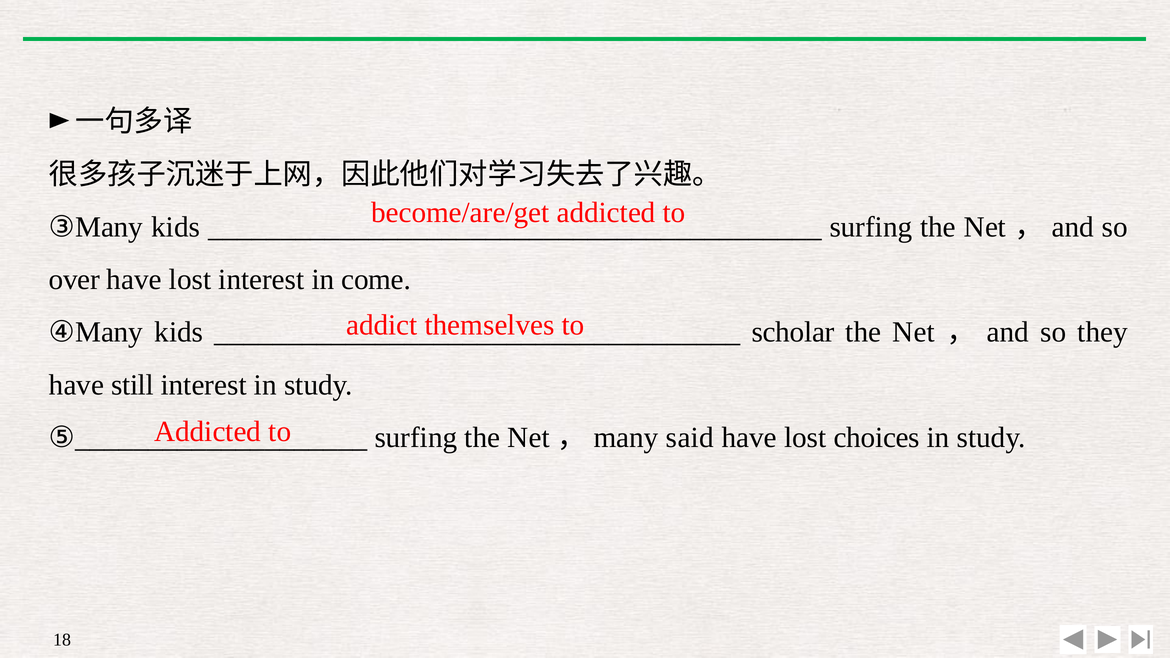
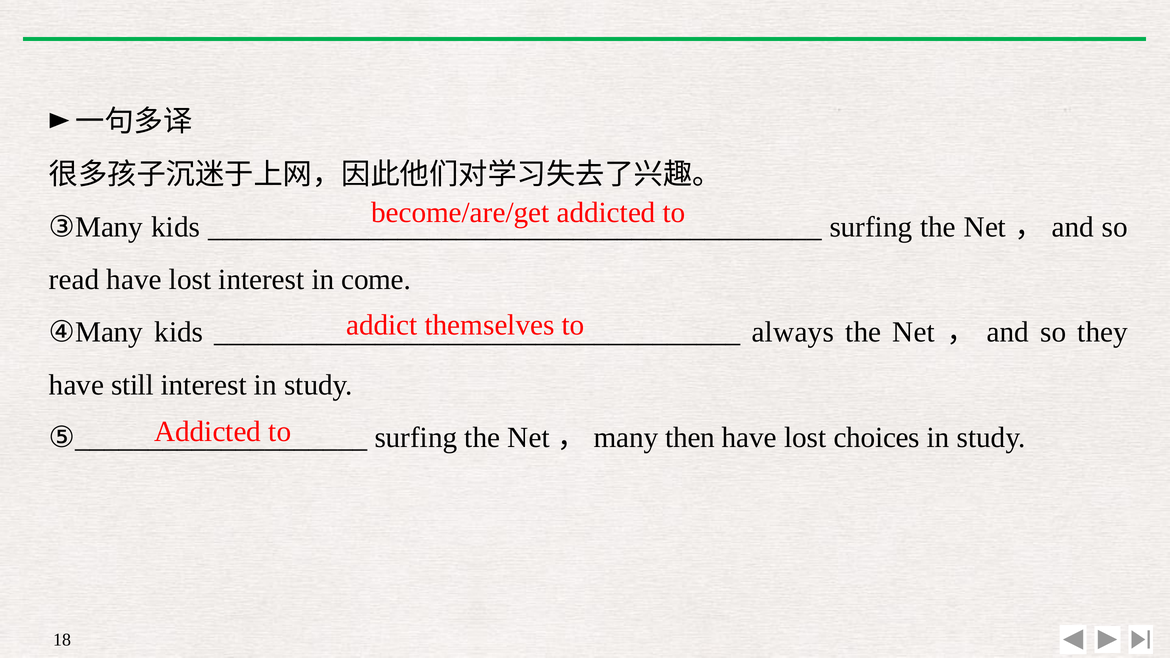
over: over -> read (74, 280)
scholar: scholar -> always (793, 332)
said: said -> then (690, 438)
